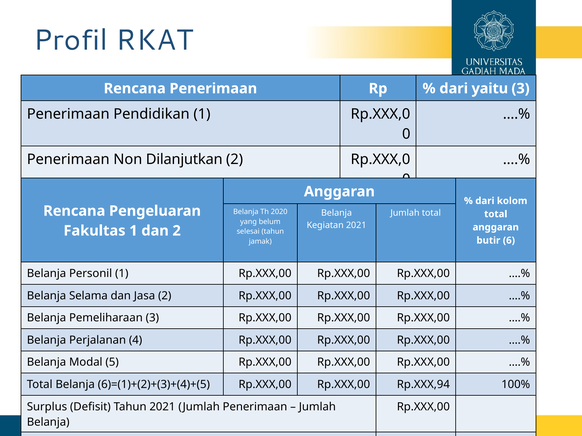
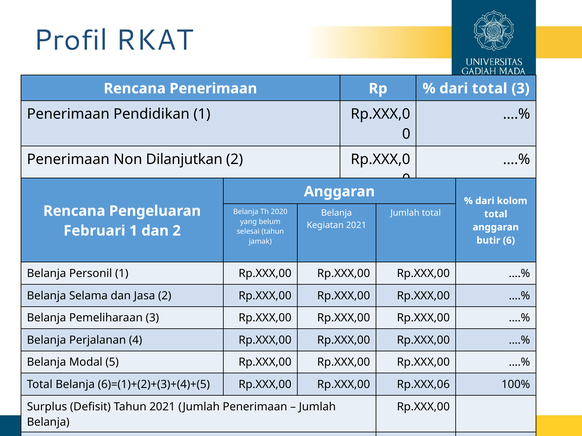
dari yaitu: yaitu -> total (490, 89)
Fakultas: Fakultas -> Februari (94, 231)
Rp.XXX,94: Rp.XXX,94 -> Rp.XXX,06 (423, 385)
